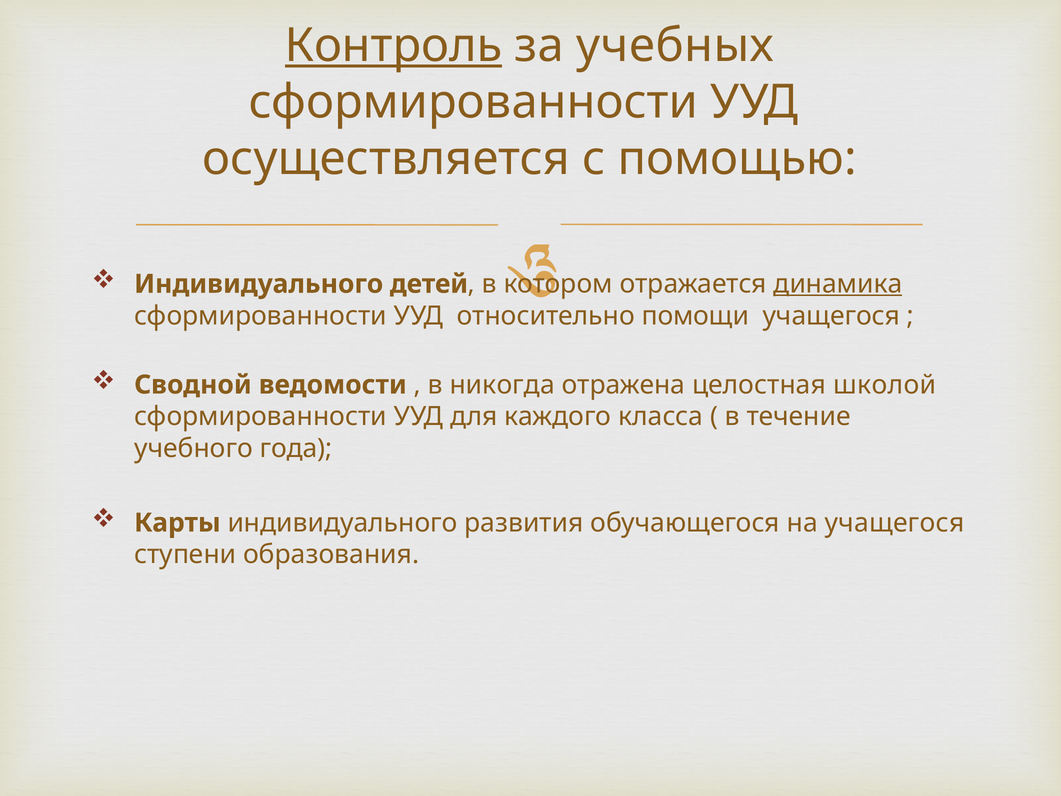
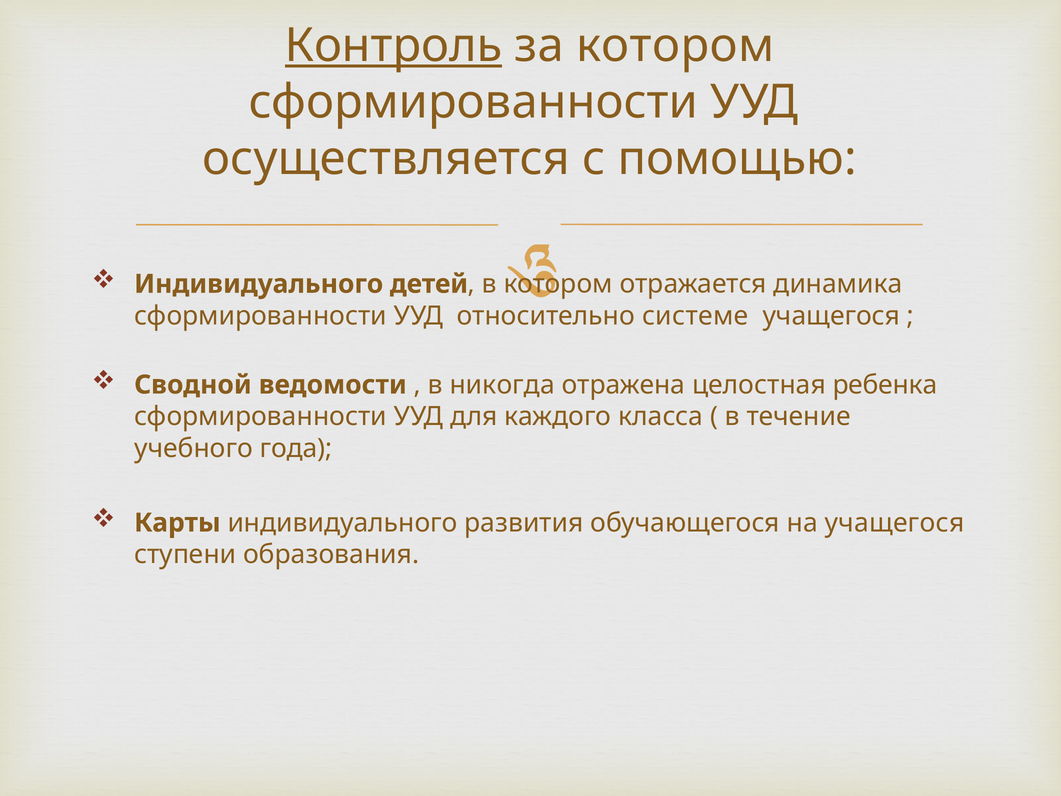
за учебных: учебных -> котором (675, 46)
динамика underline: present -> none (838, 284)
помощи: помощи -> системе (695, 316)
школой: школой -> ребенка (885, 385)
